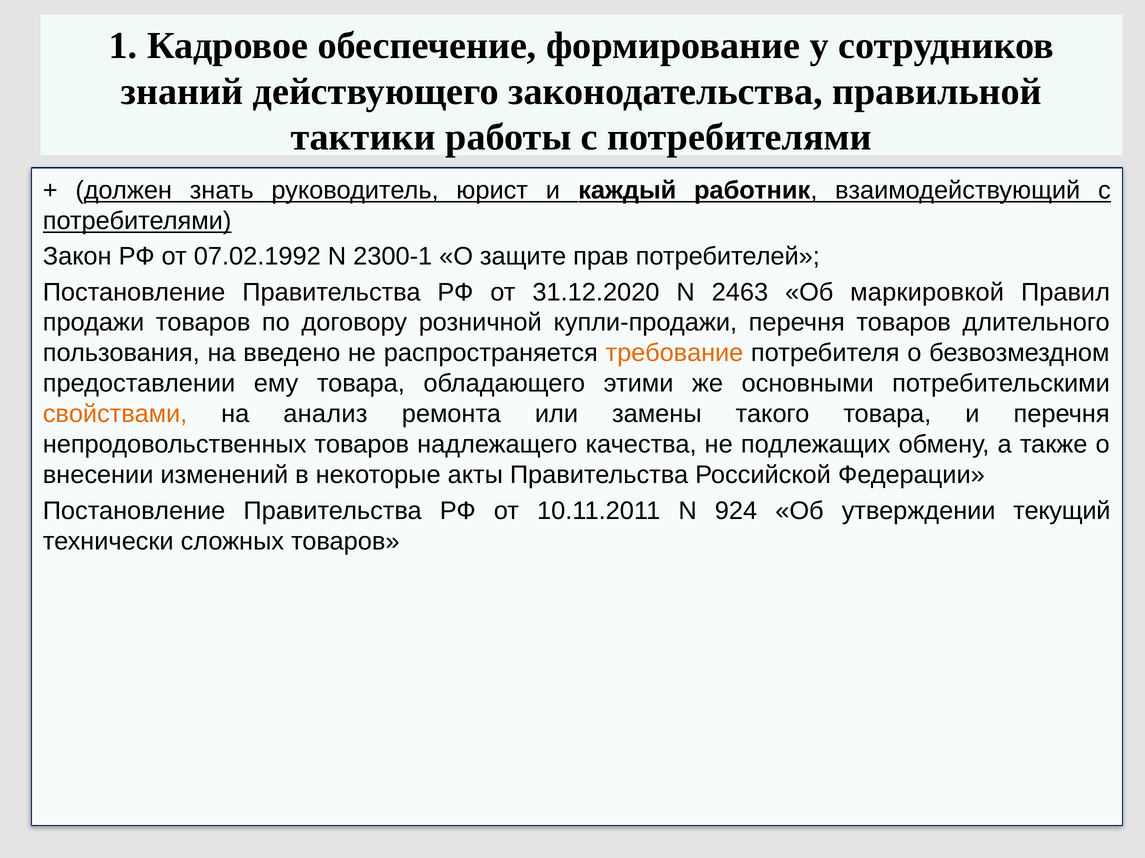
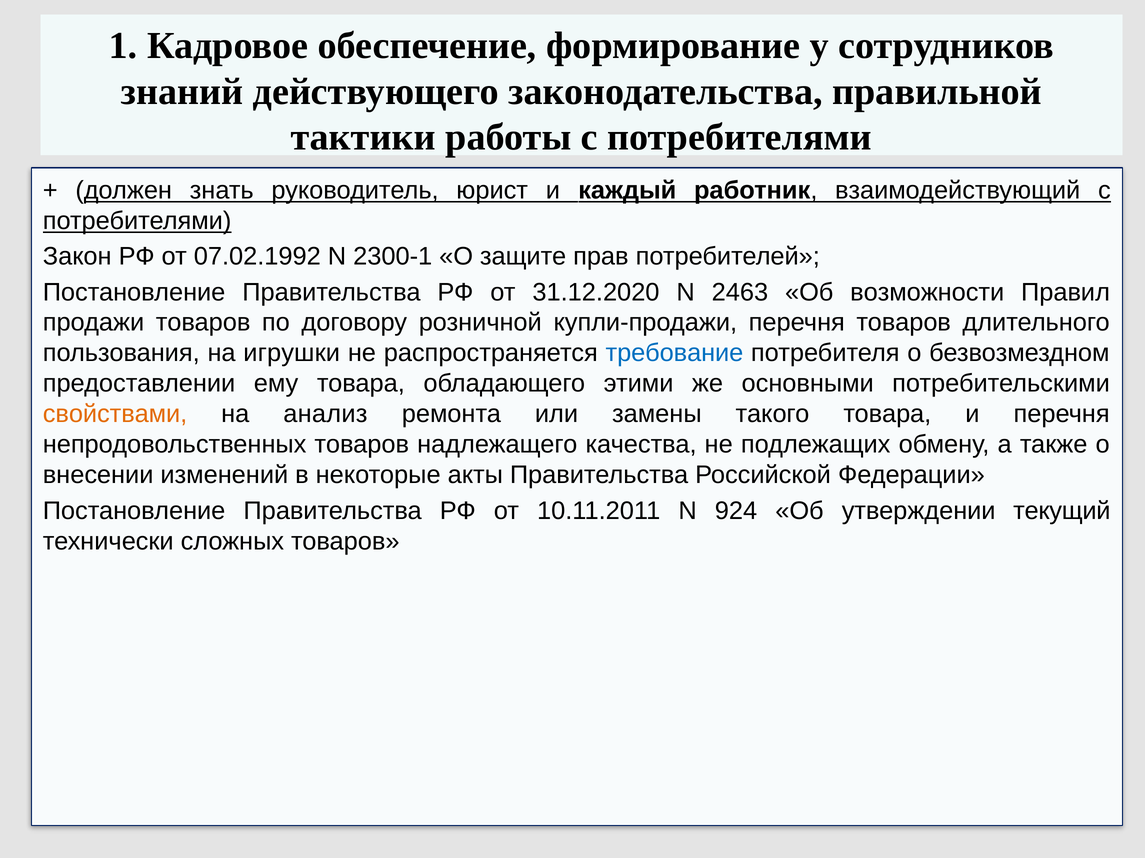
маркировкой: маркировкой -> возможности (927, 292)
введено: введено -> игрушки (292, 353)
требование colour: orange -> blue (674, 353)
